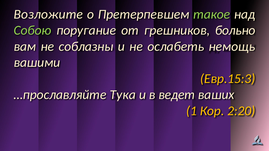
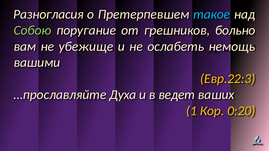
Возложите: Возложите -> Разногласия (49, 14)
такое colour: light green -> light blue (212, 14)
соблазны: соблазны -> убежище (86, 47)
Евр.15:3: Евр.15:3 -> Евр.22:3 (228, 79)
Тука: Тука -> Духа (123, 95)
2:20: 2:20 -> 0:20 (241, 111)
